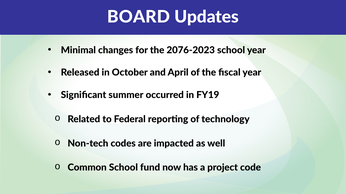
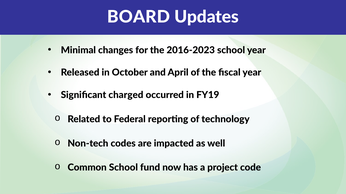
2076-2023: 2076-2023 -> 2016-2023 (191, 50)
summer: summer -> charged (126, 95)
